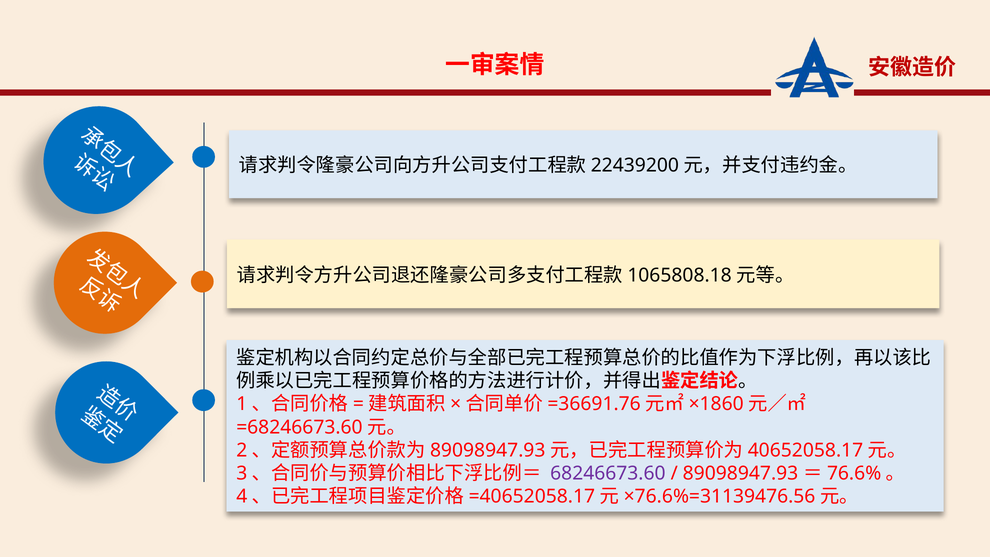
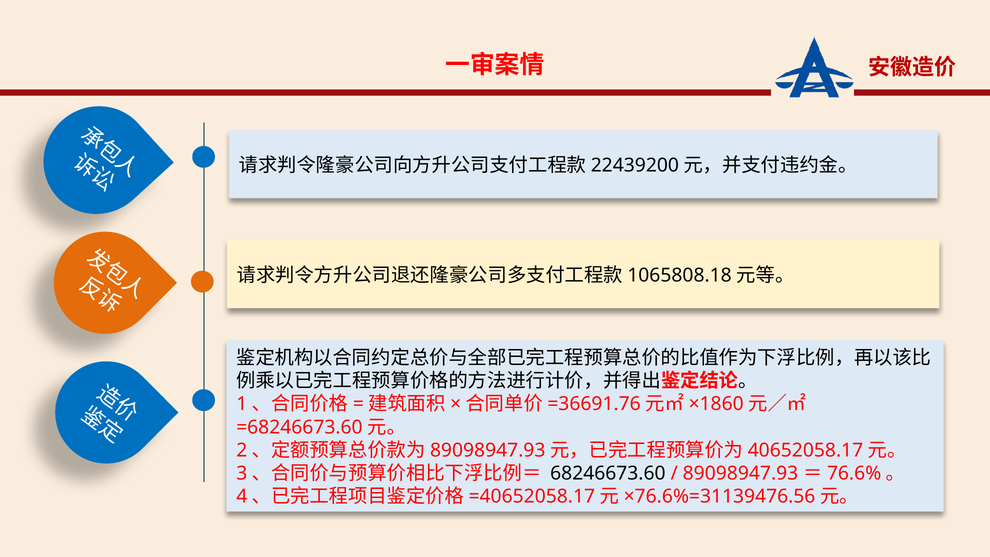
68246673.60 colour: purple -> black (608, 473)
